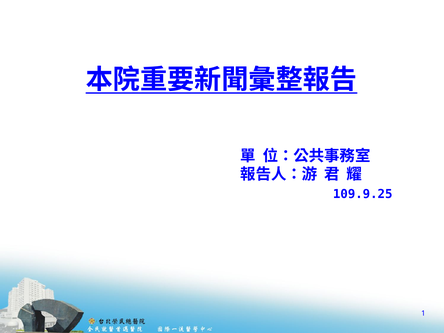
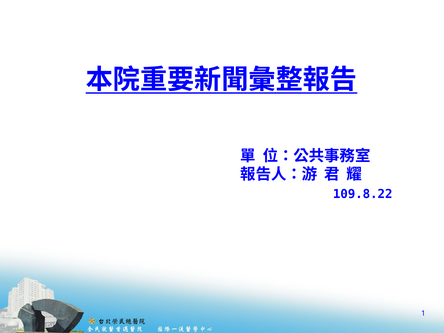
109.9.25: 109.9.25 -> 109.8.22 (363, 194)
